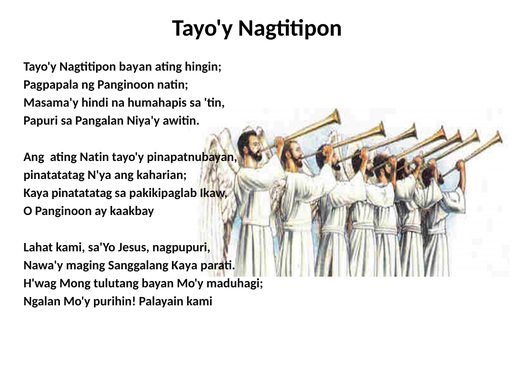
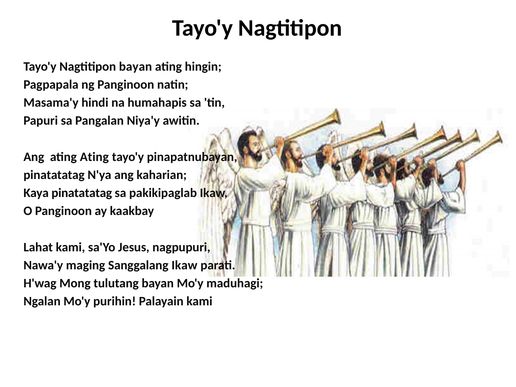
ating Natin: Natin -> Ating (94, 157)
Sanggalang Kaya: Kaya -> Ikaw (184, 265)
